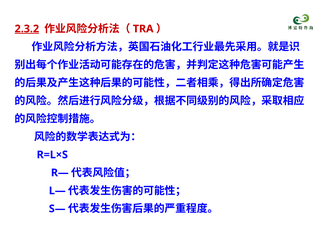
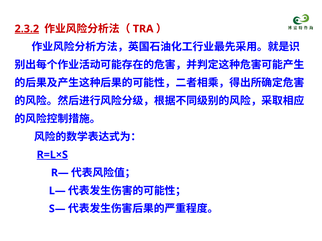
R=L×S underline: none -> present (52, 155)
